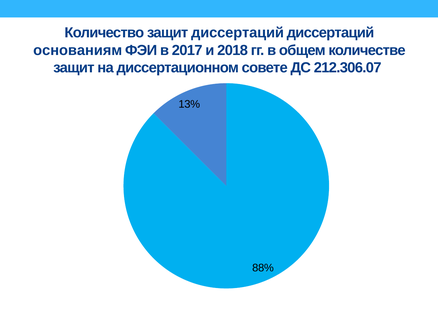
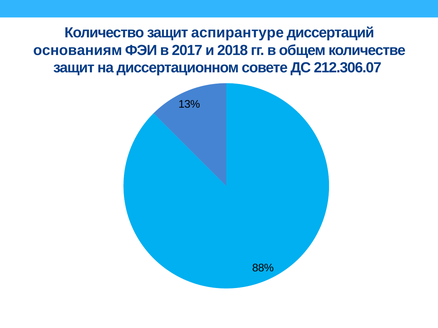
защит диссертаций: диссертаций -> аспирантуре (237, 33)
